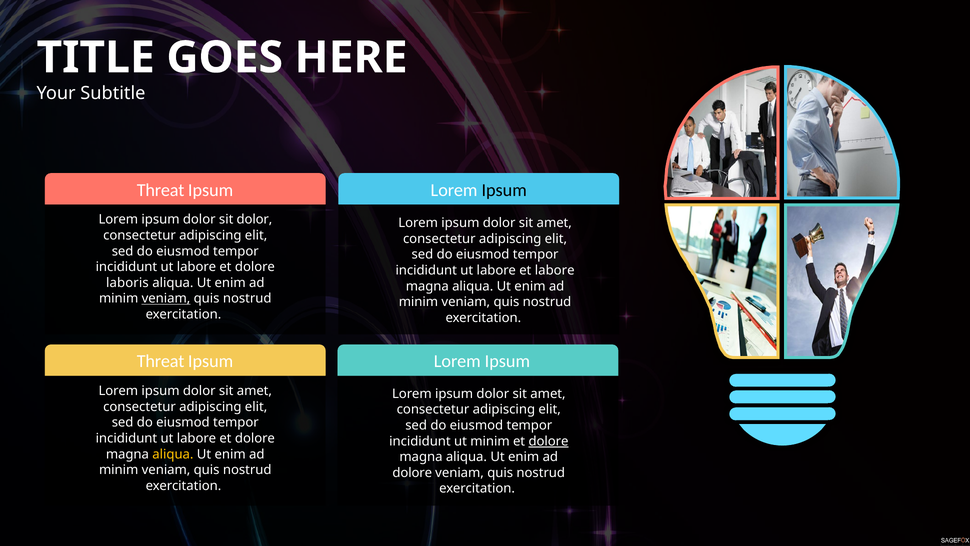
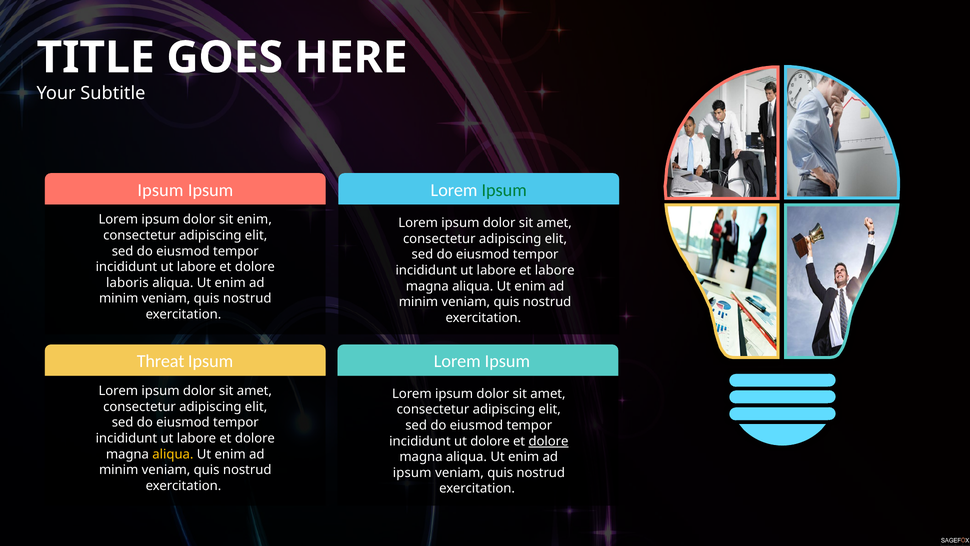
Threat: Threat -> Ipsum (160, 190)
Ipsum colour: black -> green (504, 190)
sit dolor: dolor -> enim (254, 219)
veniam underline: present -> none (166, 298)
ut minim: minim -> dolore (490, 441)
dolore: dolore -> ipsum (412, 472)
